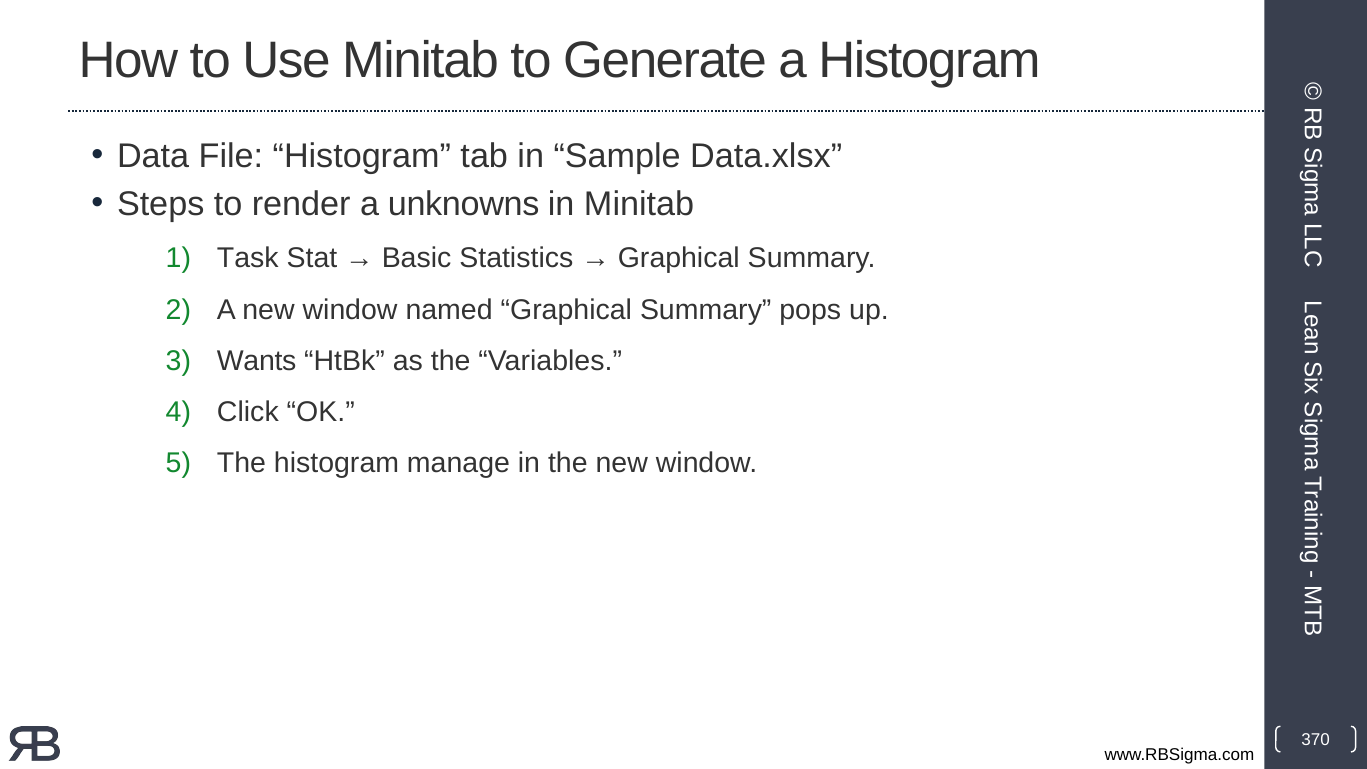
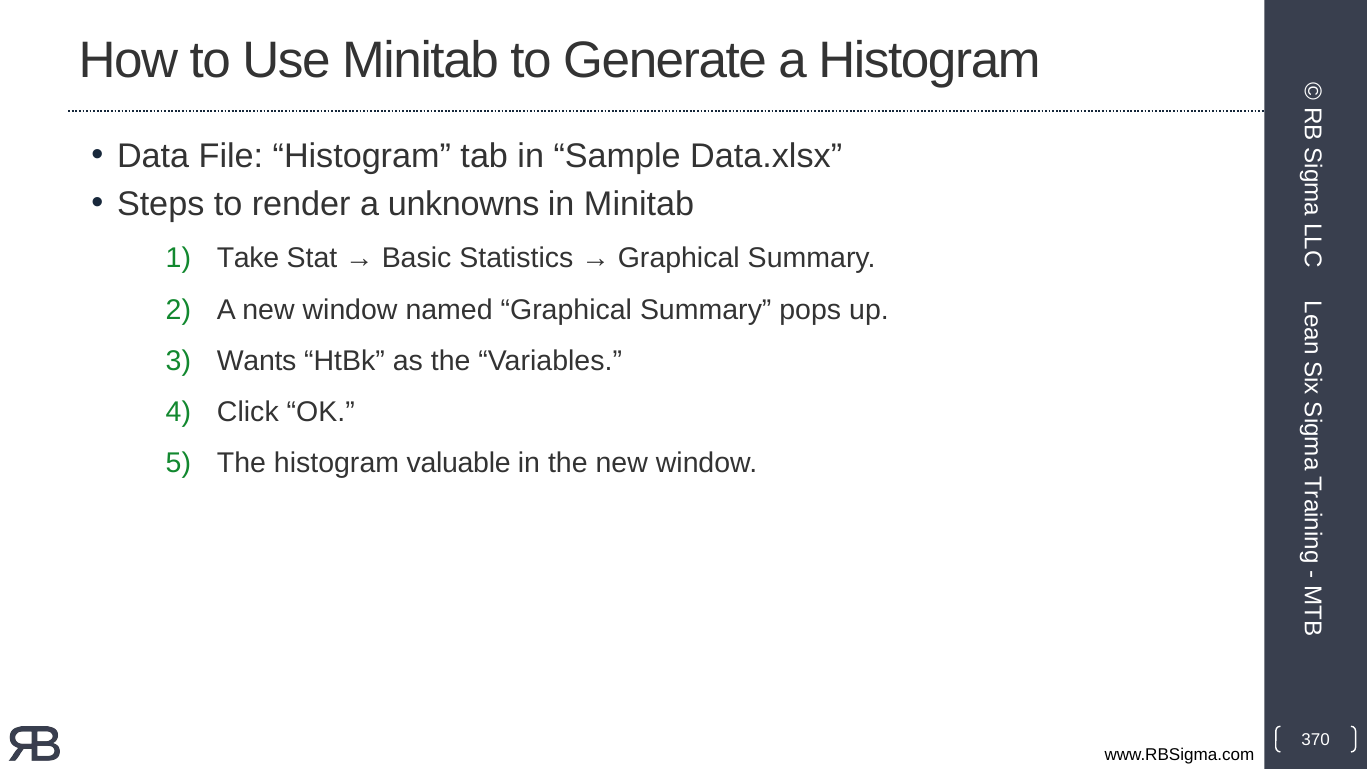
Task: Task -> Take (248, 258)
manage: manage -> valuable (459, 464)
